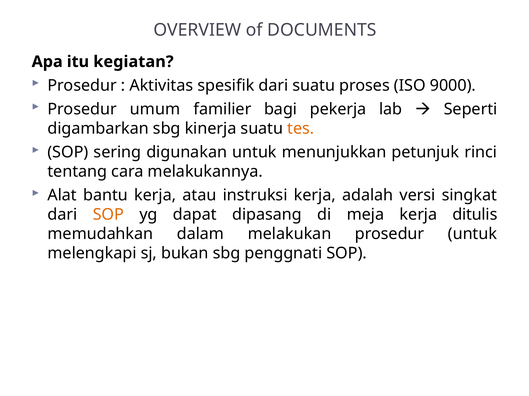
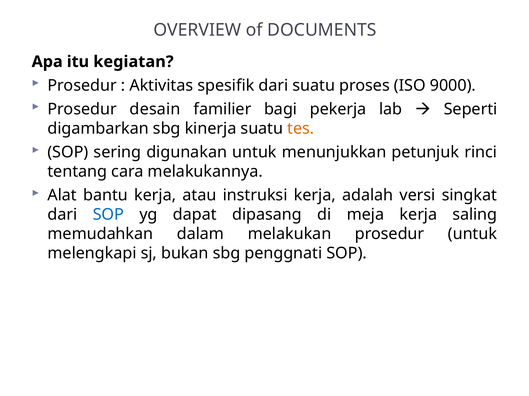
umum: umum -> desain (155, 109)
SOP colour: orange -> blue (108, 215)
ditulis: ditulis -> saling (475, 215)
